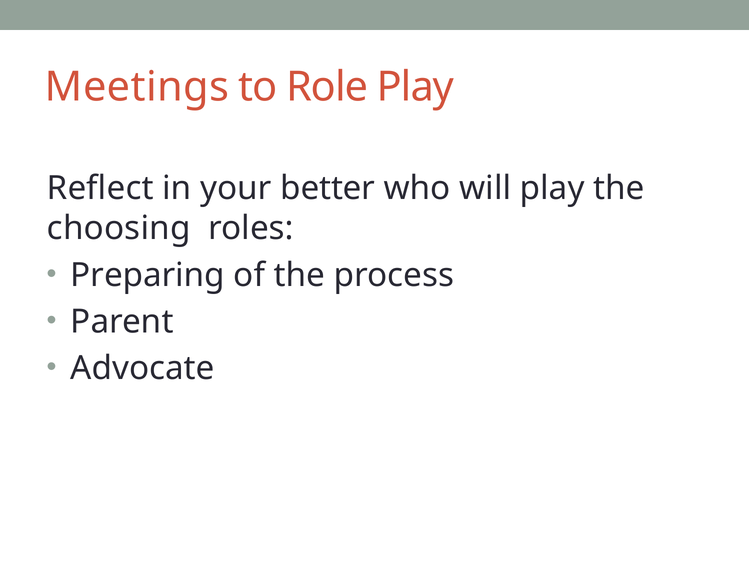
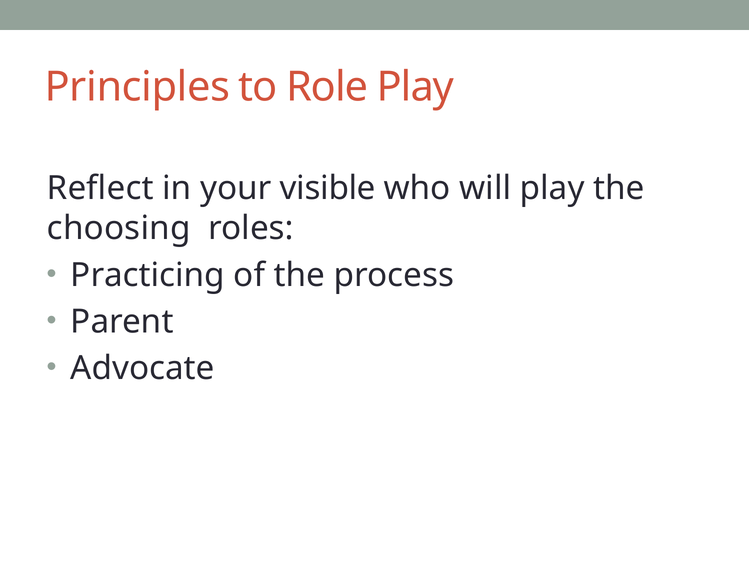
Meetings: Meetings -> Principles (137, 87)
better: better -> visible (328, 188)
Preparing: Preparing -> Practicing (148, 275)
